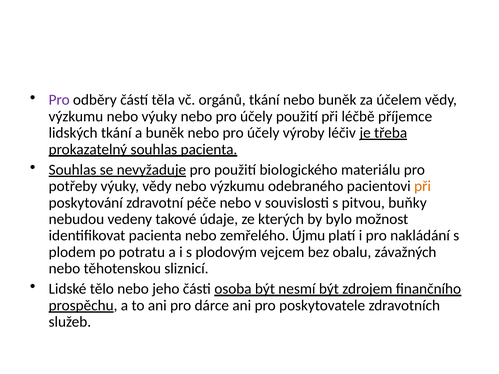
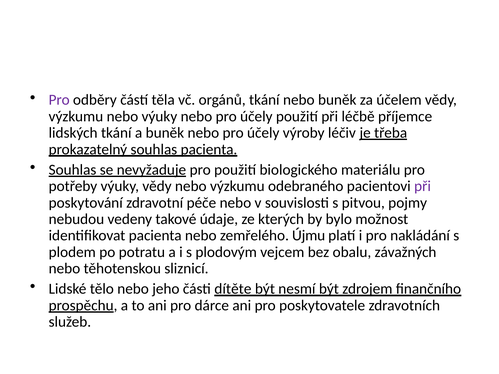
při colour: orange -> purple (423, 186)
buňky: buňky -> pojmy (408, 203)
osoba: osoba -> dítěte (233, 289)
